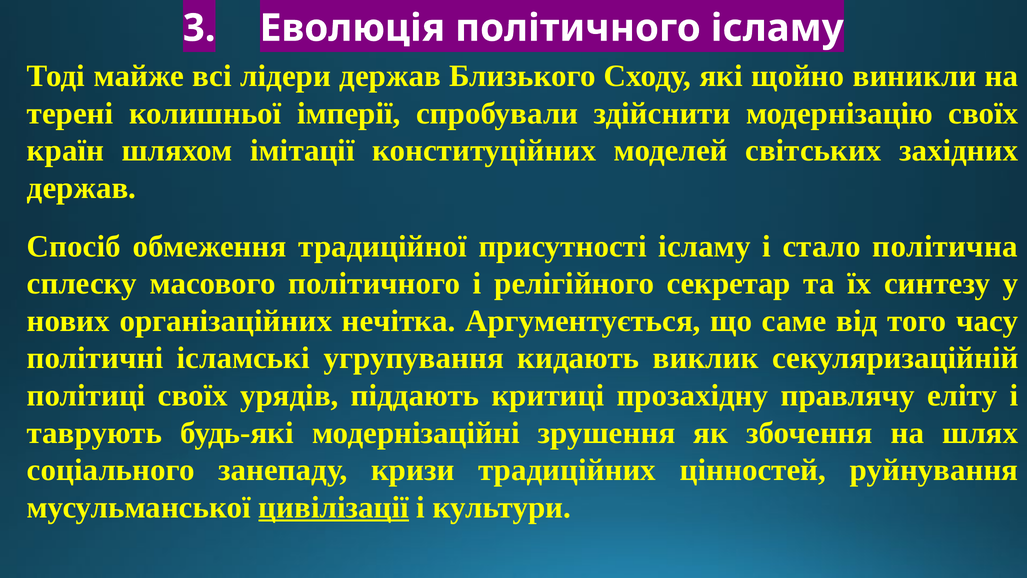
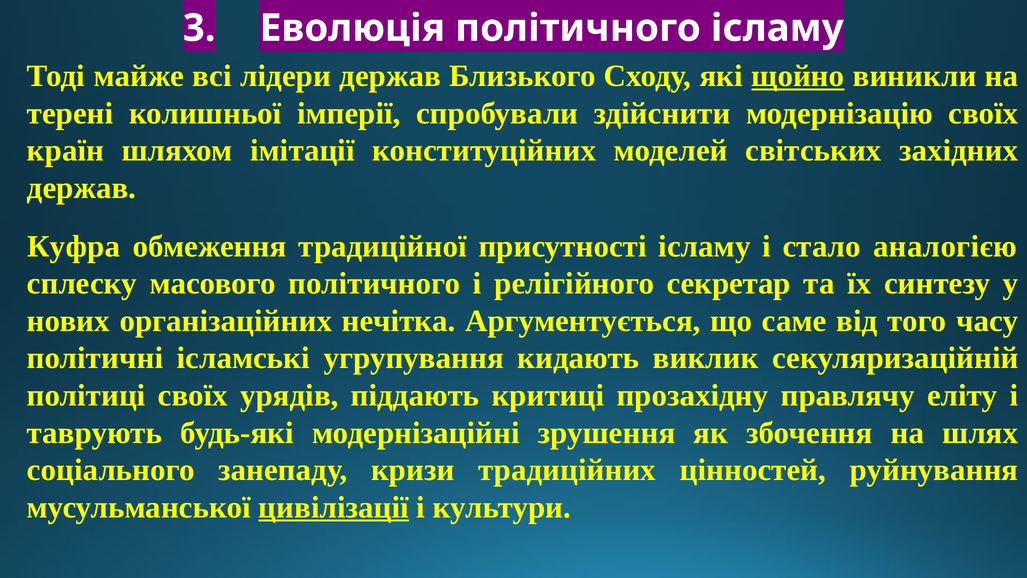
щойно underline: none -> present (798, 76)
Спосіб: Спосіб -> Куфра (74, 246)
політична: політична -> аналогією (945, 246)
